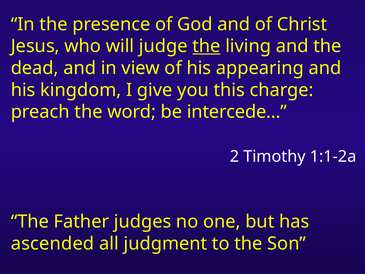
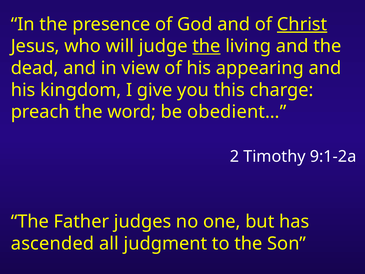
Christ underline: none -> present (302, 24)
intercede…: intercede… -> obedient… (237, 112)
1:1-2a: 1:1-2a -> 9:1-2a (333, 156)
